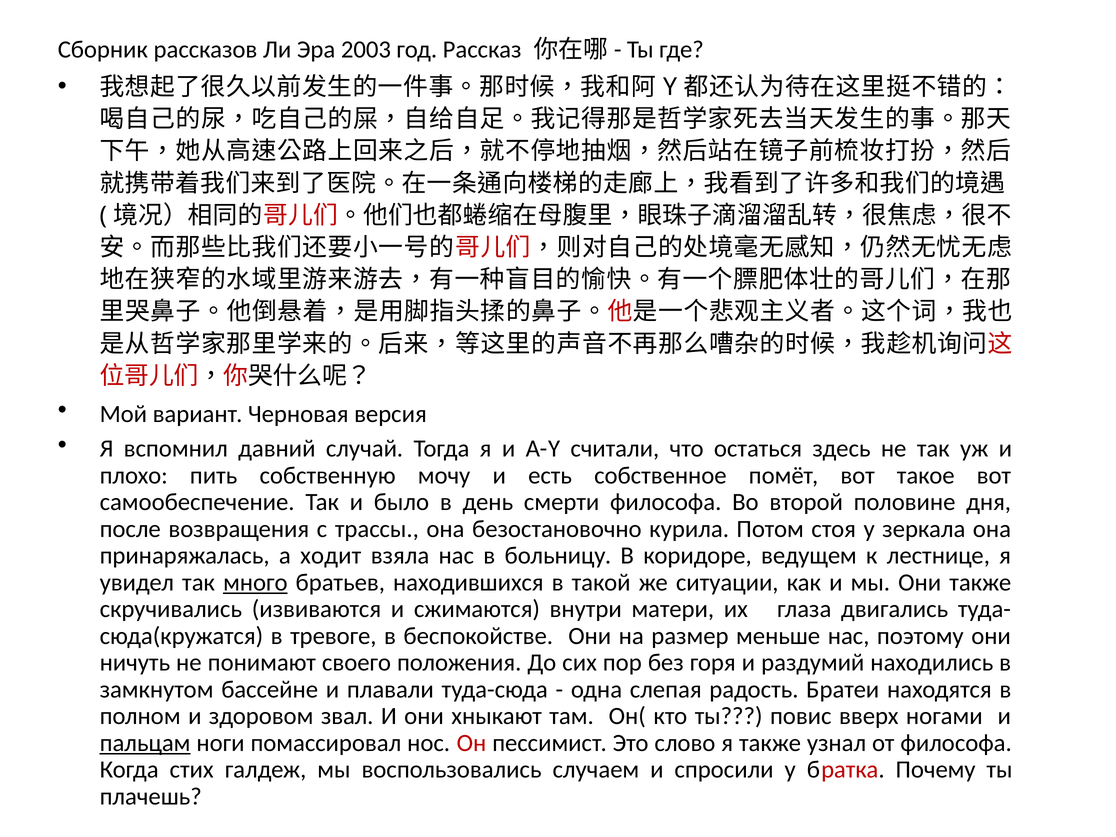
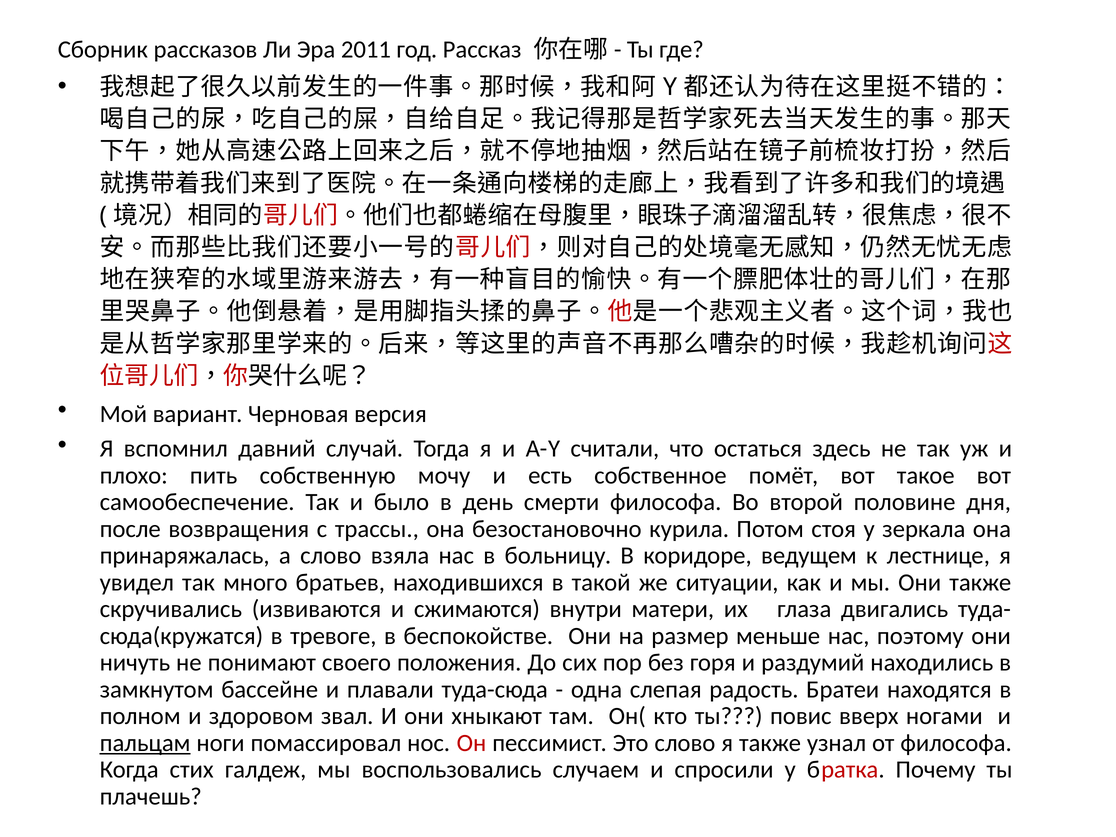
2003: 2003 -> 2011 (366, 50)
а ходит: ходит -> слово (331, 556)
много underline: present -> none (255, 583)
